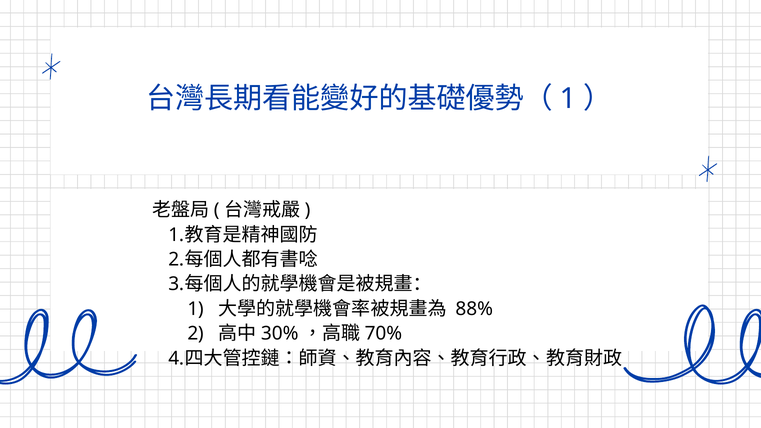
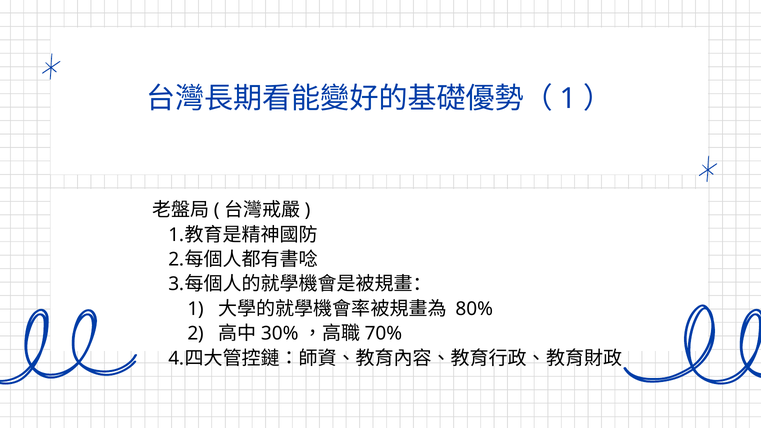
88%: 88% -> 80% (474, 309)
